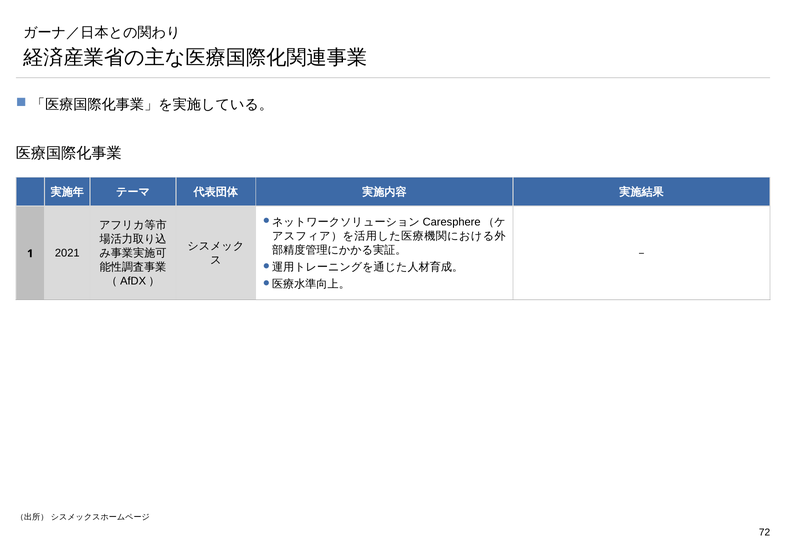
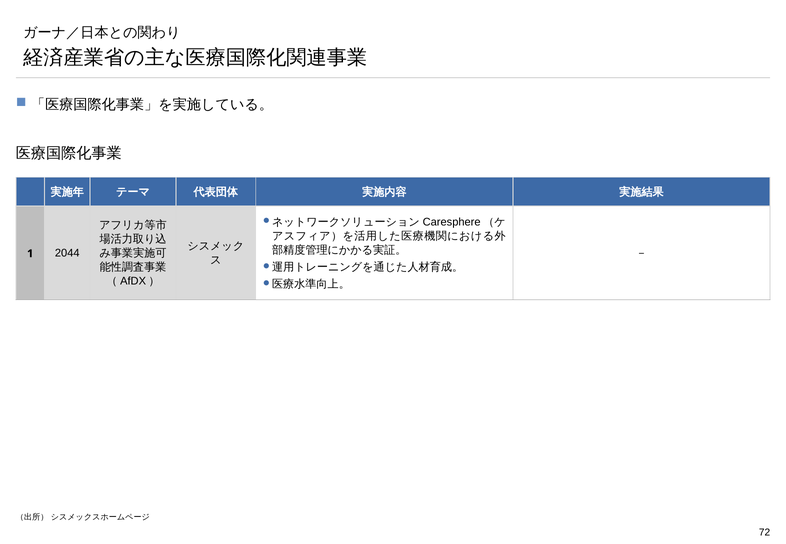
2021: 2021 -> 2044 (67, 253)
